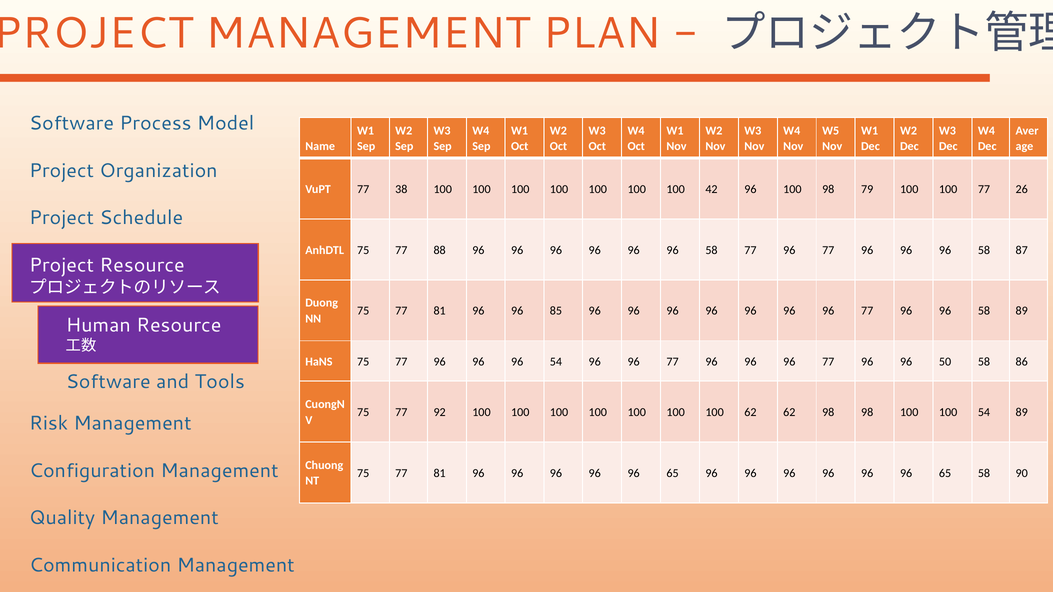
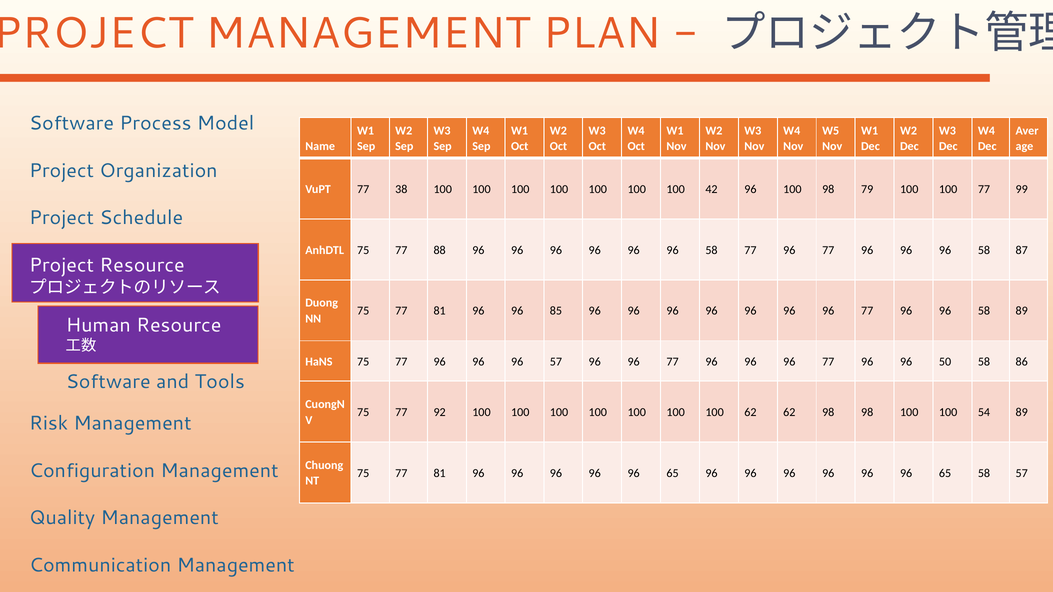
26: 26 -> 99 (1022, 189)
96 54: 54 -> 57 (556, 362)
58 90: 90 -> 57 (1022, 473)
